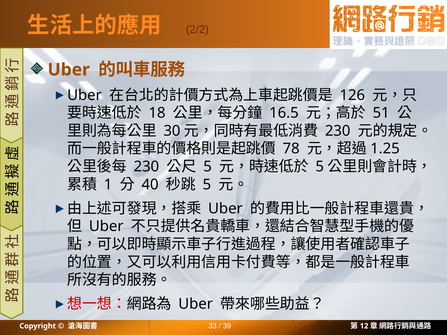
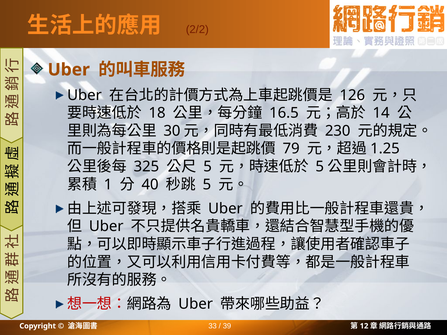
51: 51 -> 14 (381, 113)
78: 78 -> 79 (291, 149)
230: 230 -> 325 (146, 167)
